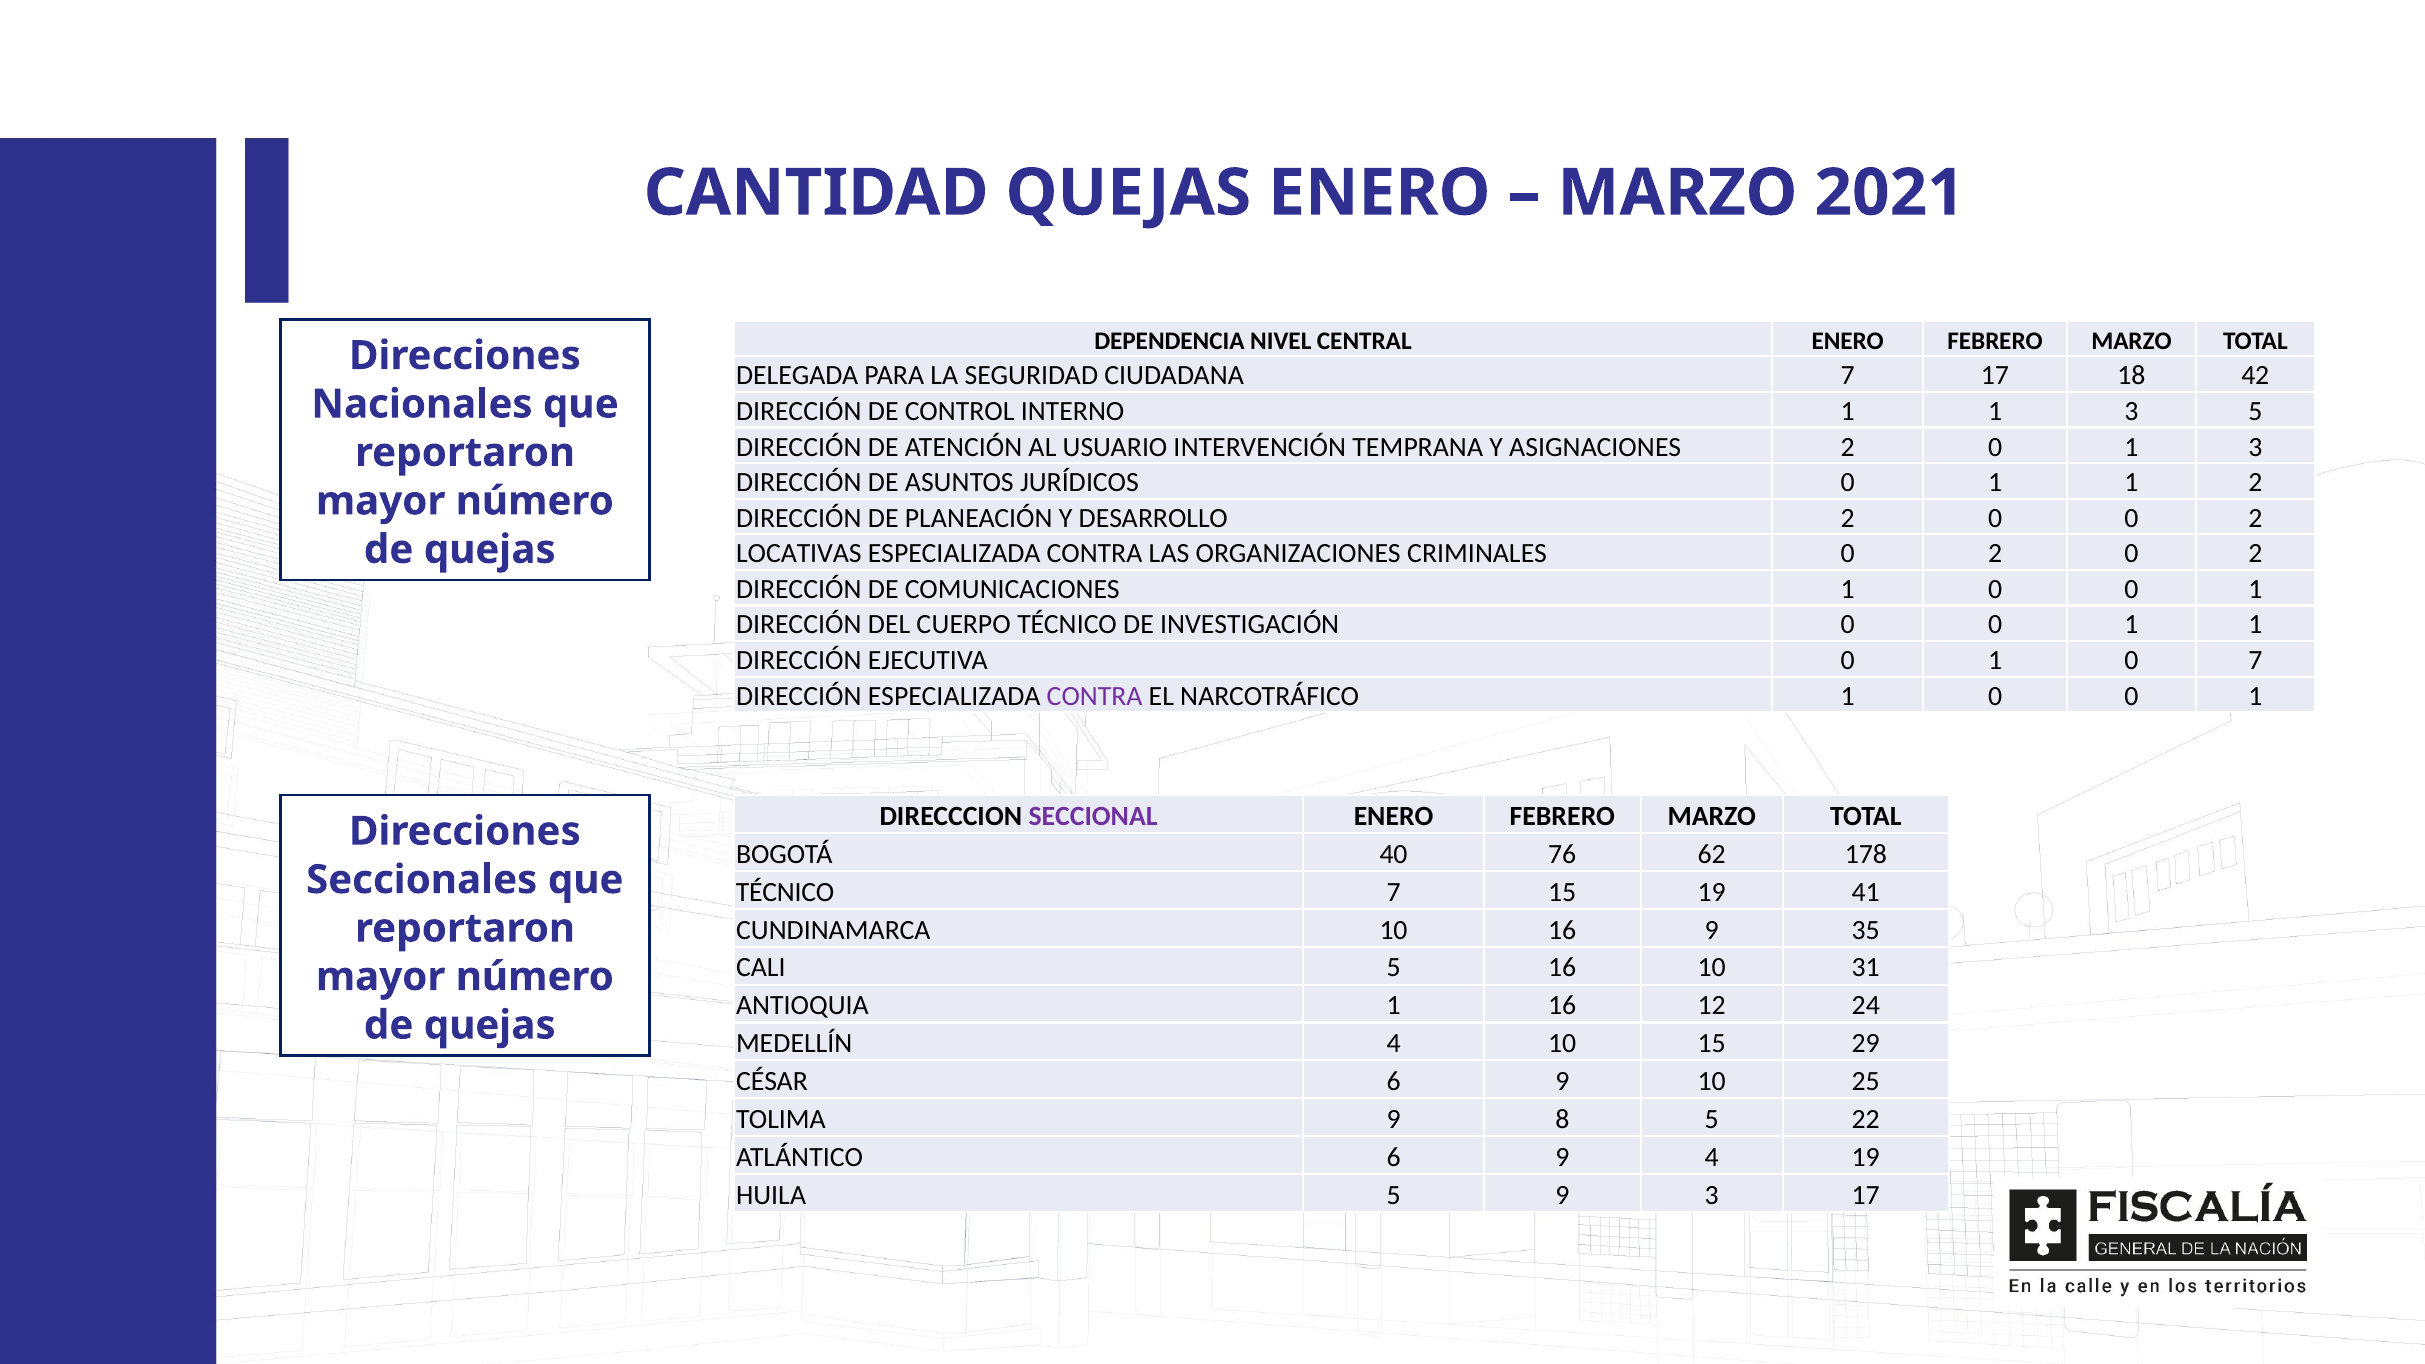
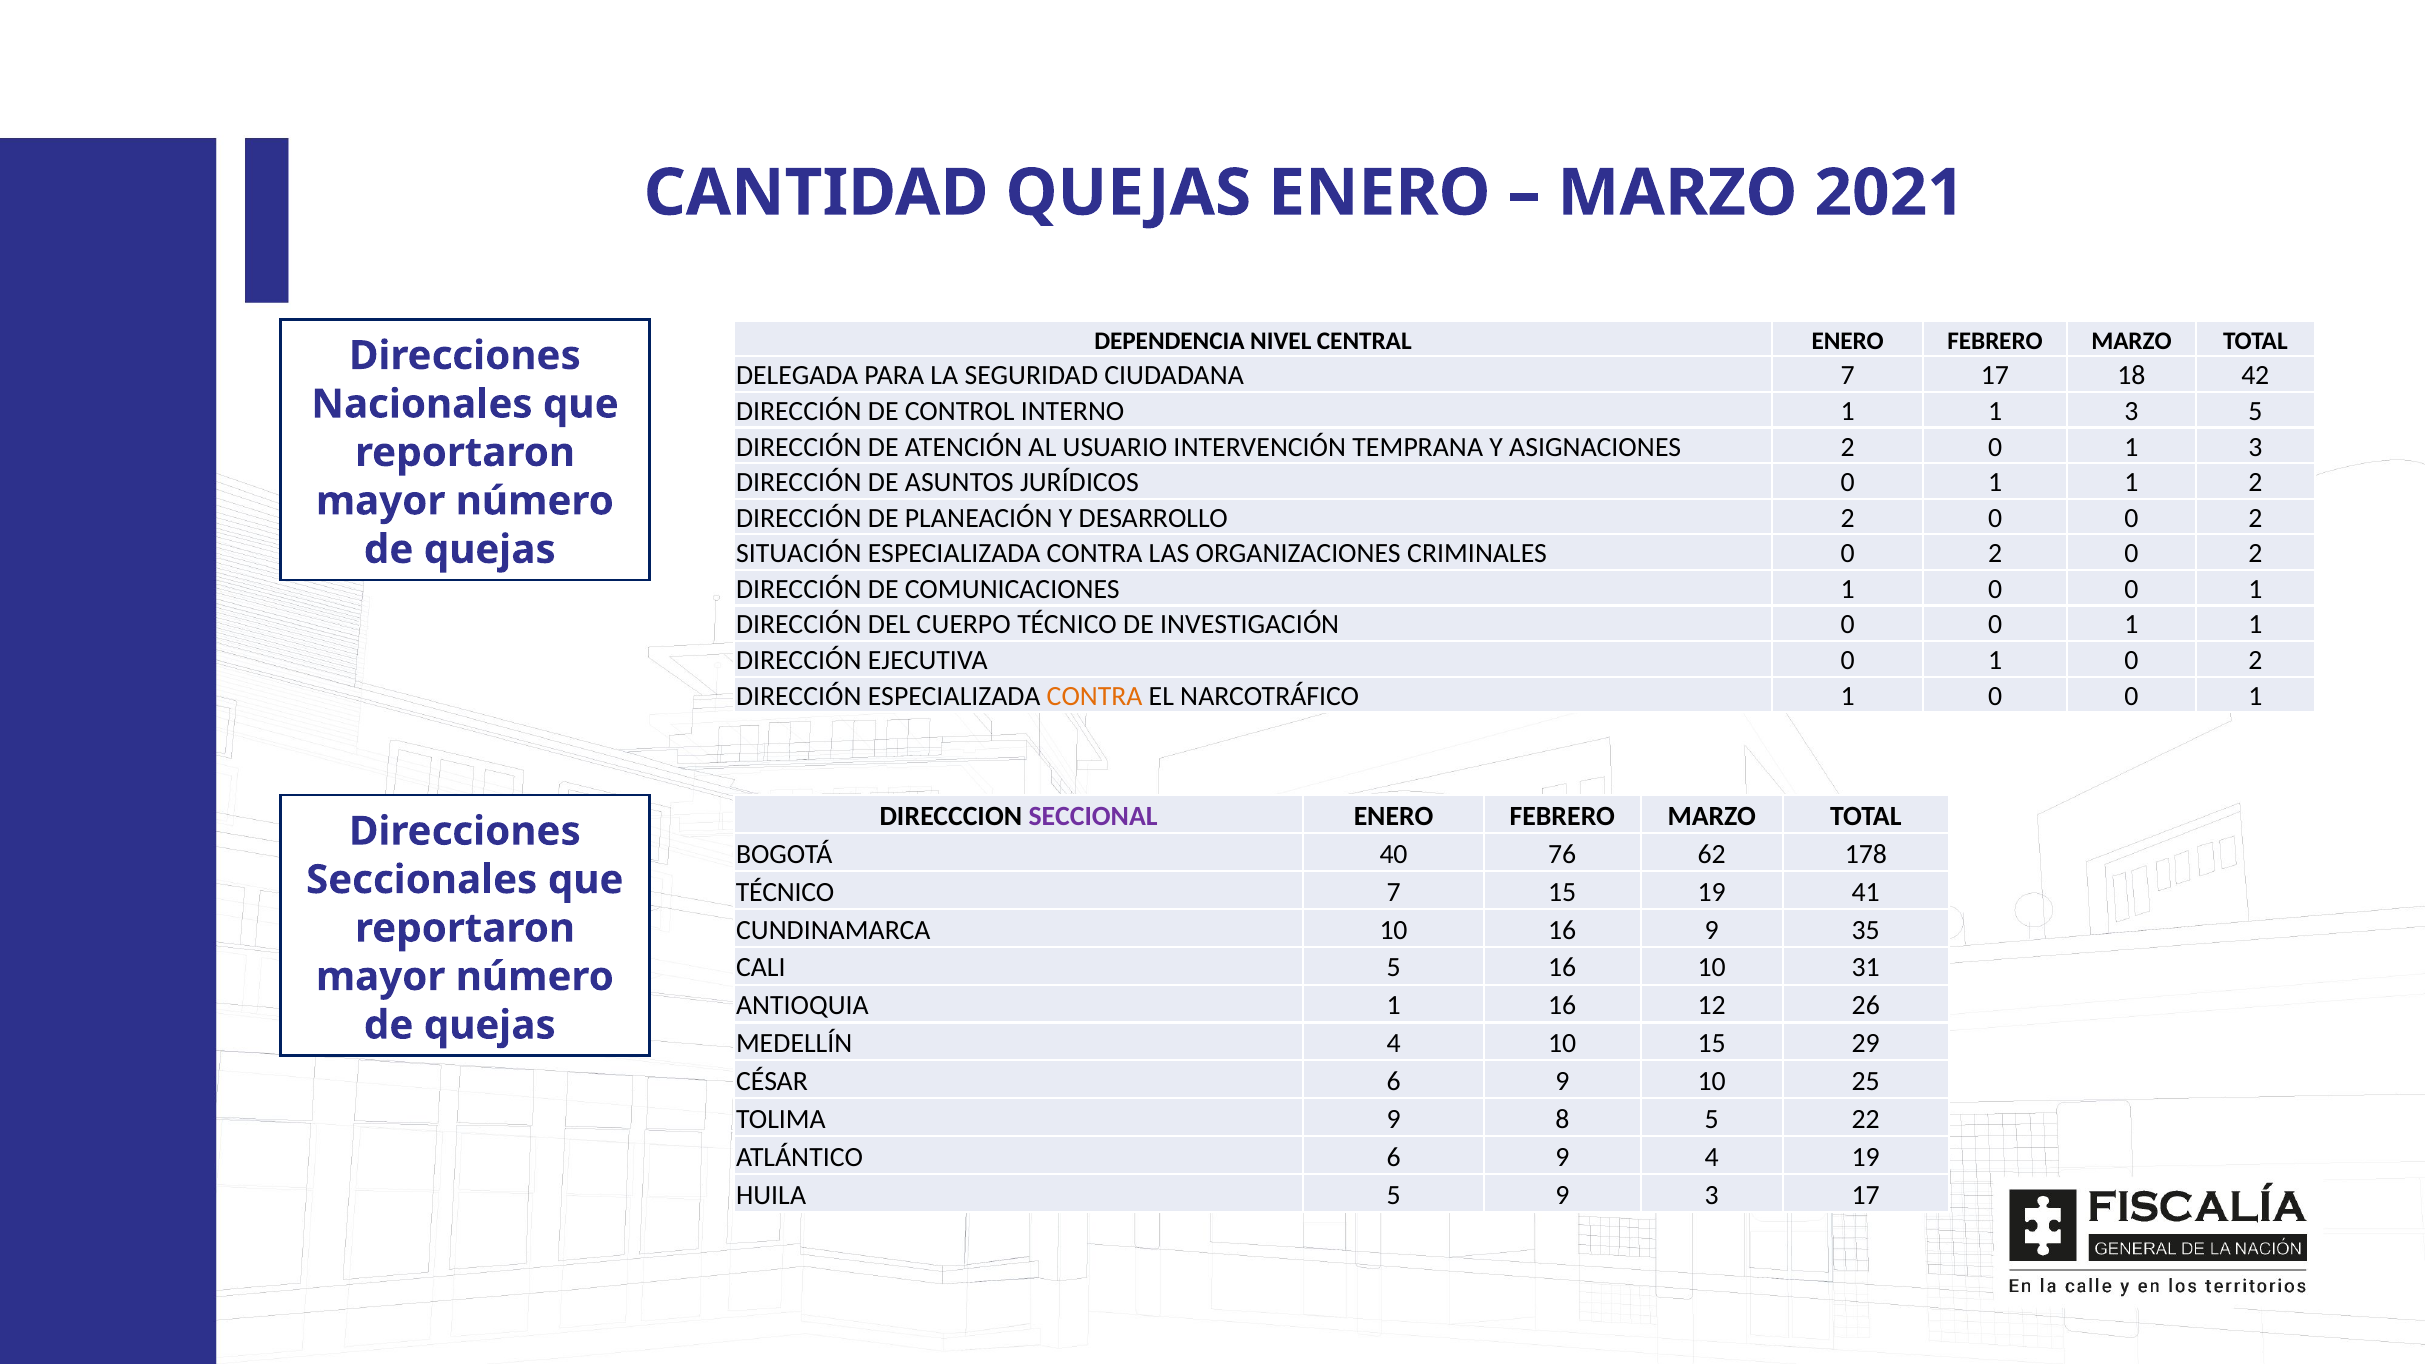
LOCATIVAS: LOCATIVAS -> SITUACIÓN (799, 554)
1 0 7: 7 -> 2 (2255, 660)
CONTRA colour: purple -> orange (1095, 696)
24: 24 -> 26 (1866, 1006)
